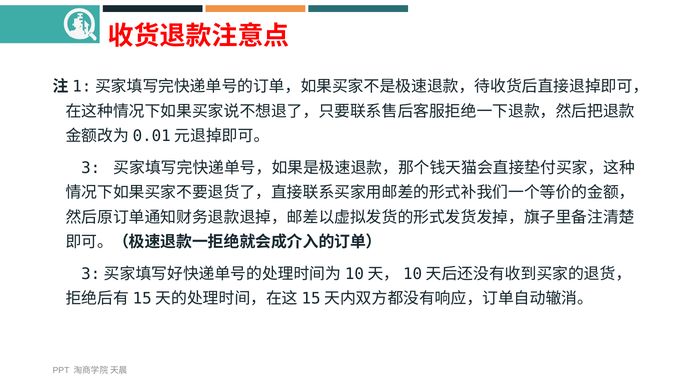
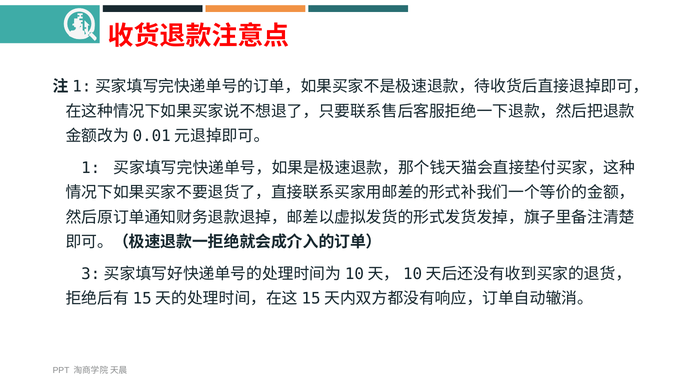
3: 3 -> 1 (91, 168)
